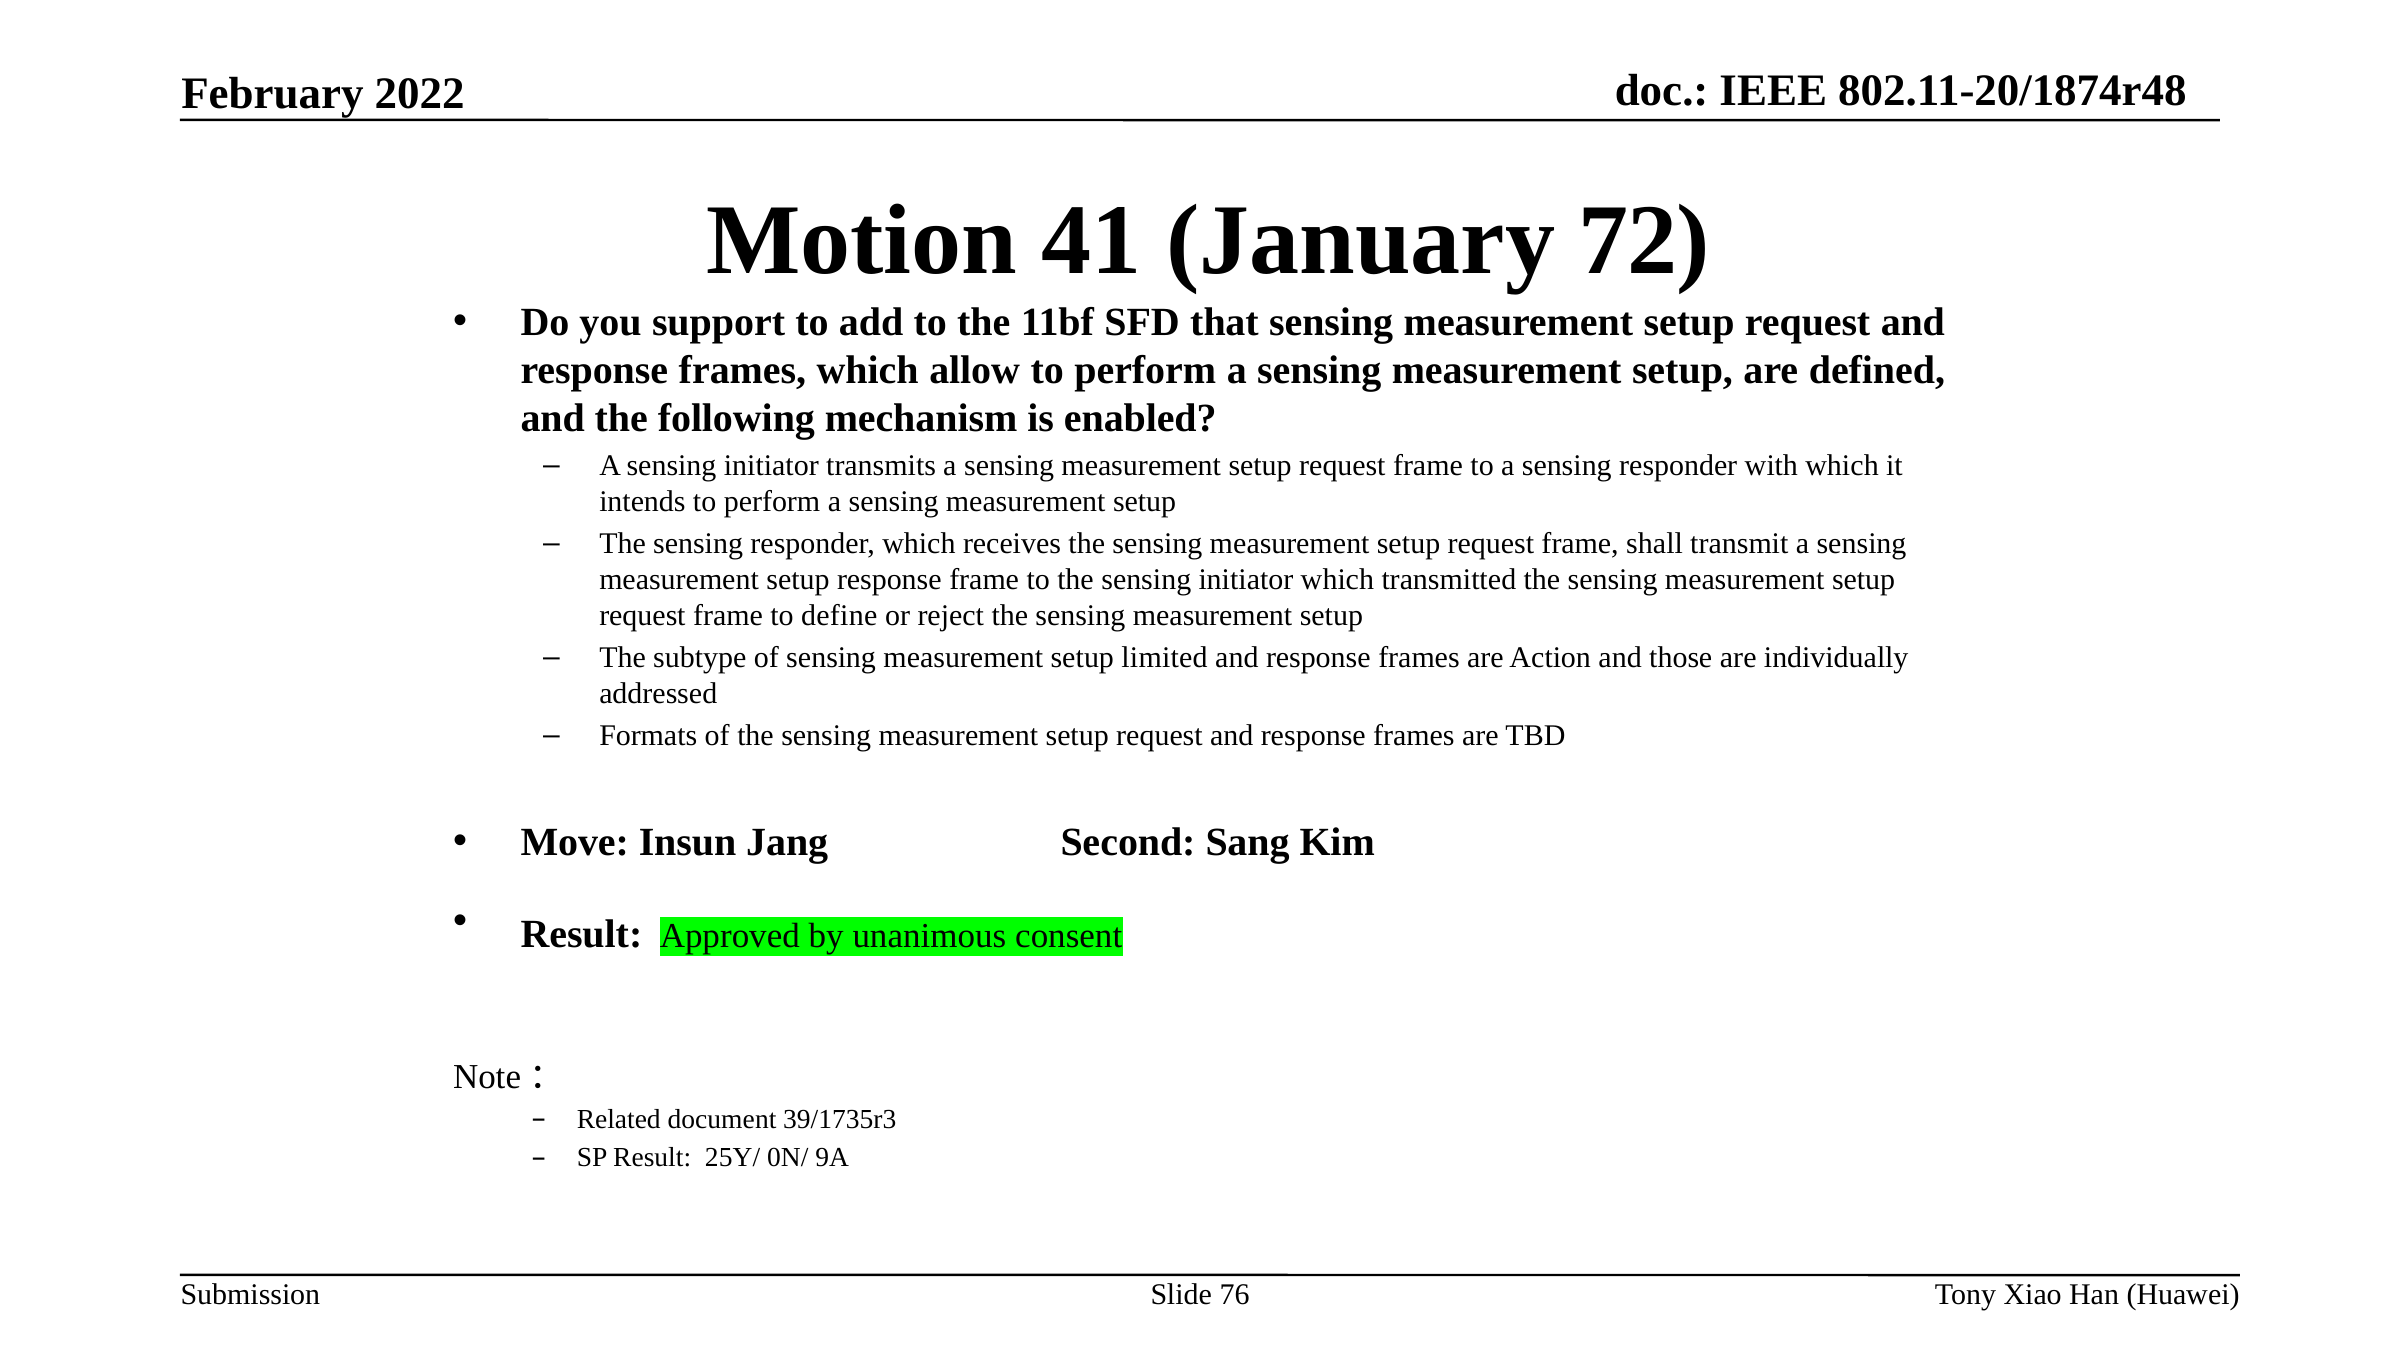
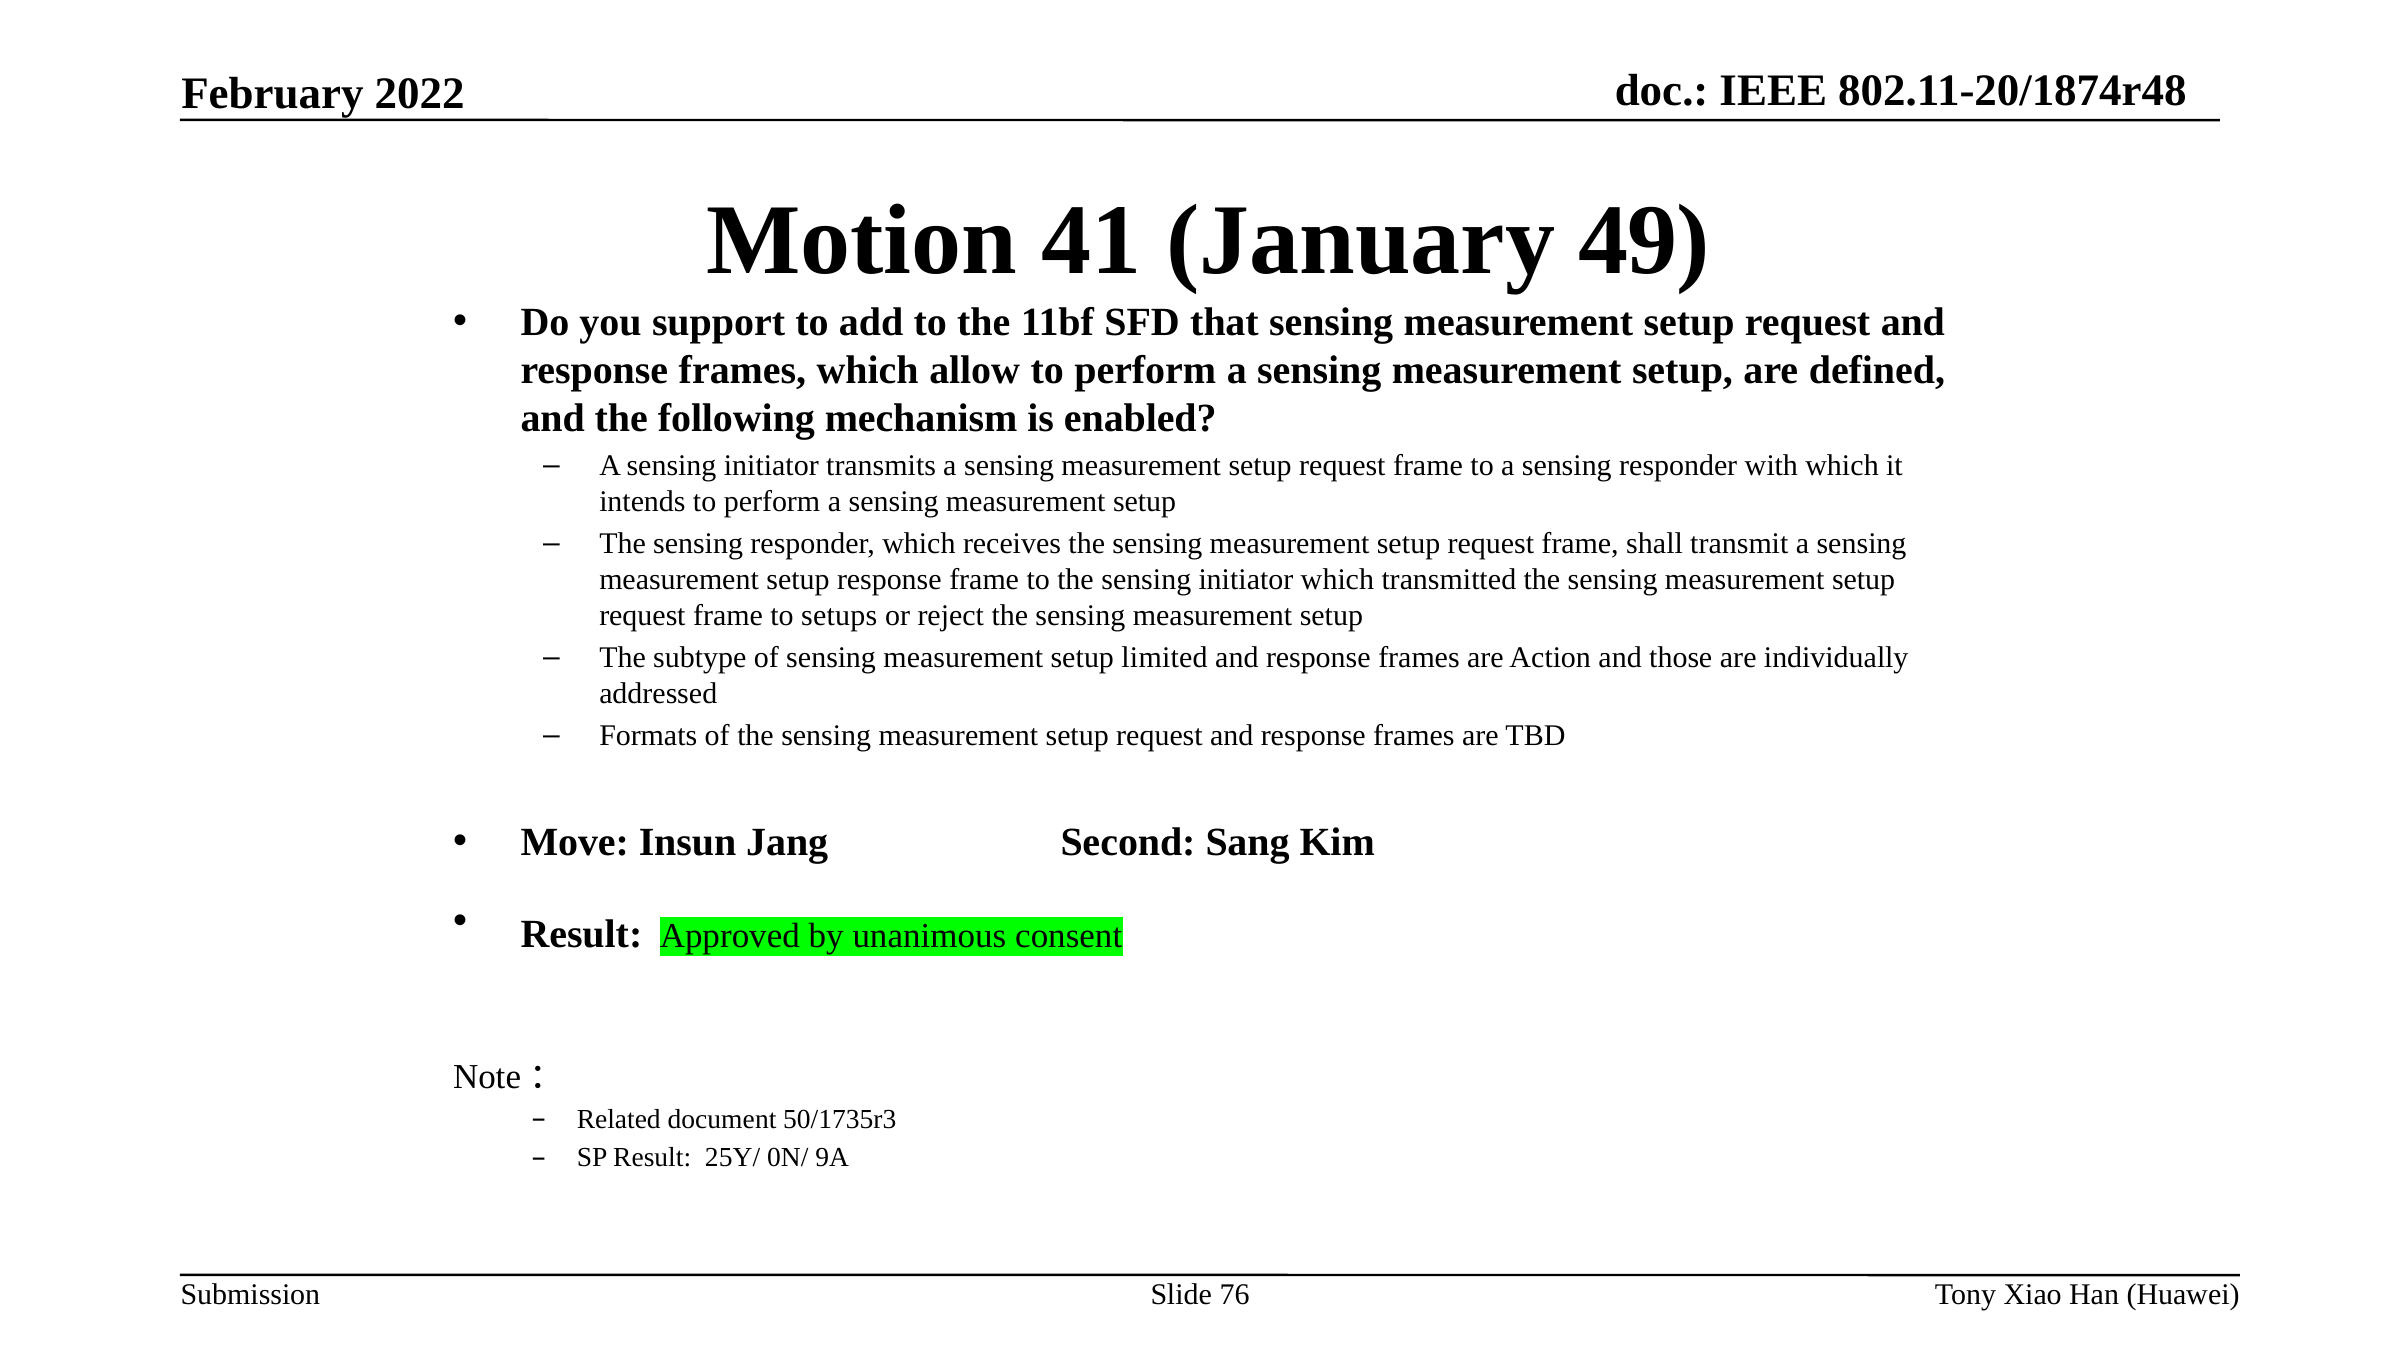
72: 72 -> 49 (1644, 241)
define: define -> setups (839, 616)
39/1735r3: 39/1735r3 -> 50/1735r3 (840, 1119)
